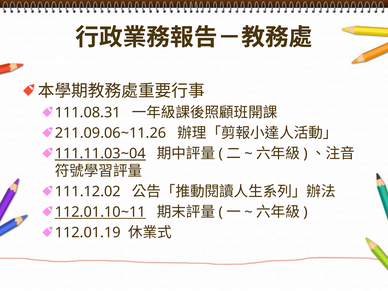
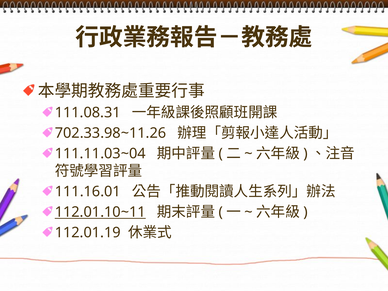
211.09.06~11.26: 211.09.06~11.26 -> 702.33.98~11.26 (111, 133)
111.11.03~04 underline: present -> none (100, 154)
111.12.02: 111.12.02 -> 111.16.01 (88, 192)
